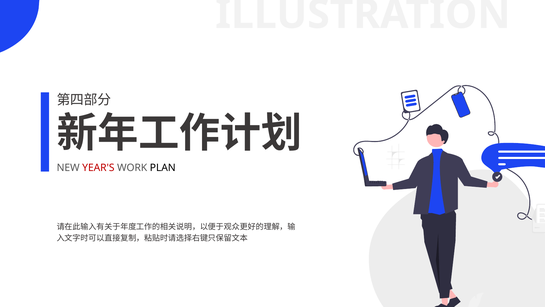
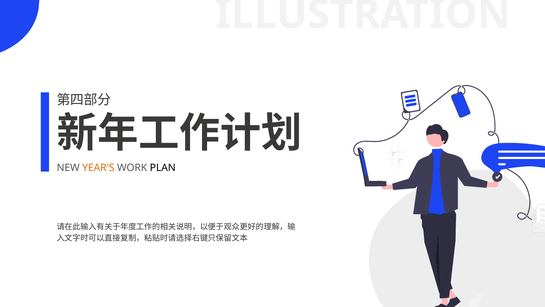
YEAR'S colour: red -> orange (98, 167)
